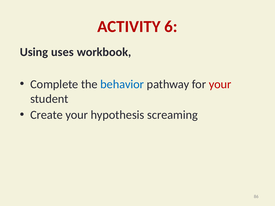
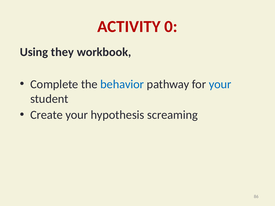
6: 6 -> 0 (171, 27)
uses: uses -> they (62, 52)
your colour: red -> blue (220, 84)
